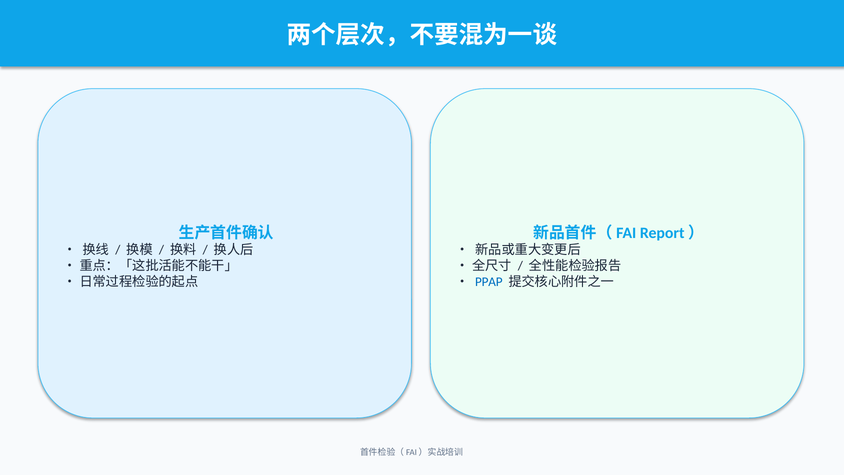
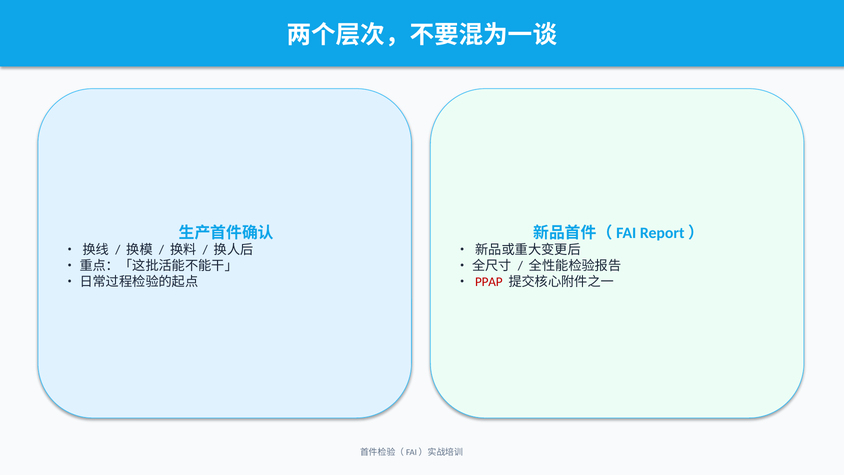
PPAP colour: blue -> red (489, 282)
